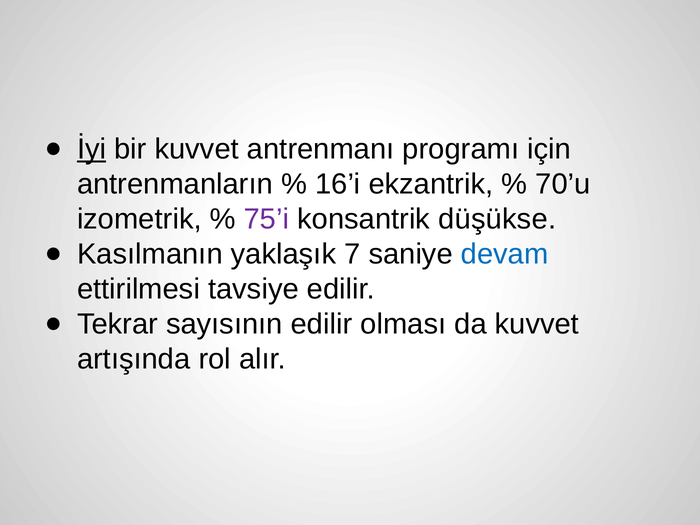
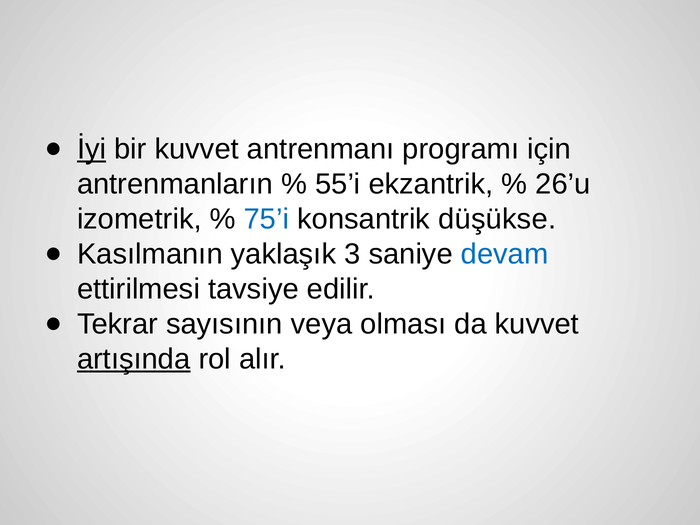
16’i: 16’i -> 55’i (338, 184)
70’u: 70’u -> 26’u (563, 184)
75’i colour: purple -> blue (266, 219)
7: 7 -> 3 (352, 254)
sayısının edilir: edilir -> veya (322, 324)
artışında underline: none -> present (134, 359)
